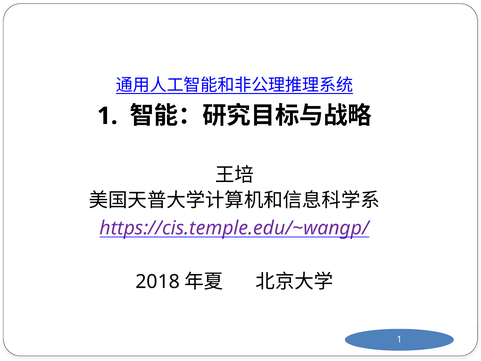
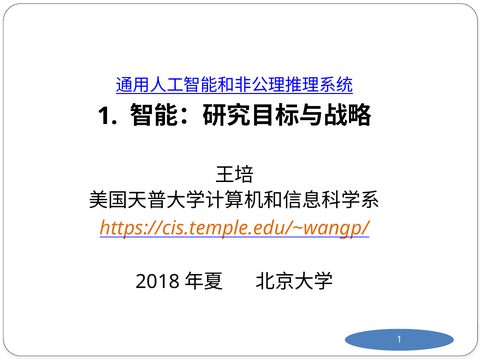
https://cis.temple.edu/~wangp/ colour: purple -> orange (234, 228)
